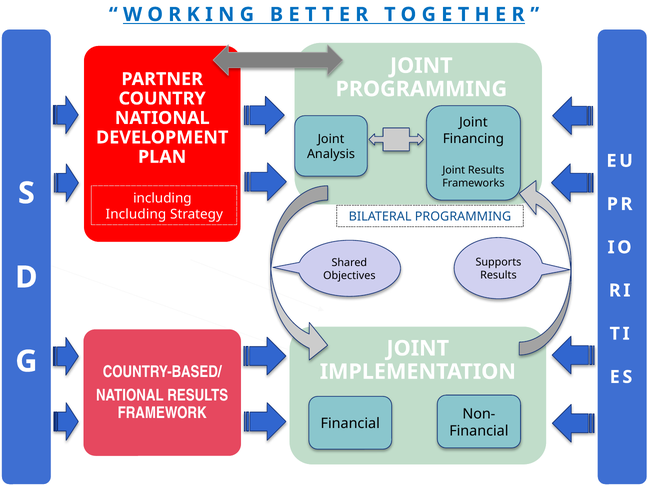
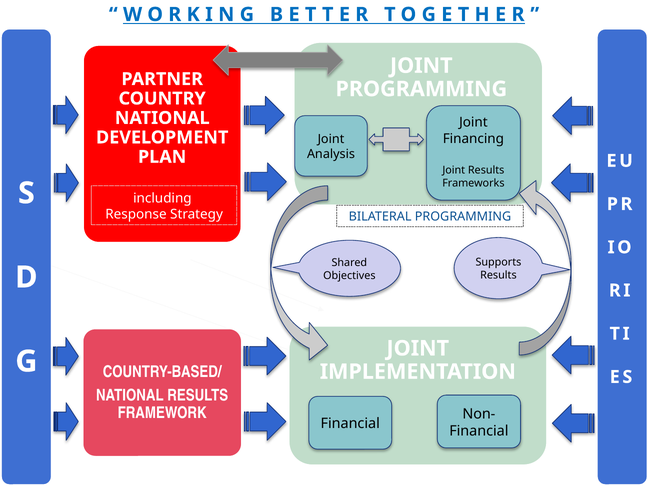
Including: Including -> Response (136, 214)
